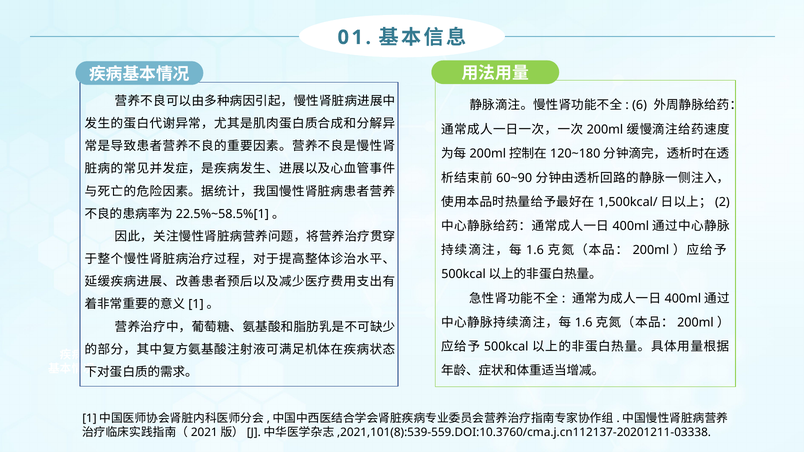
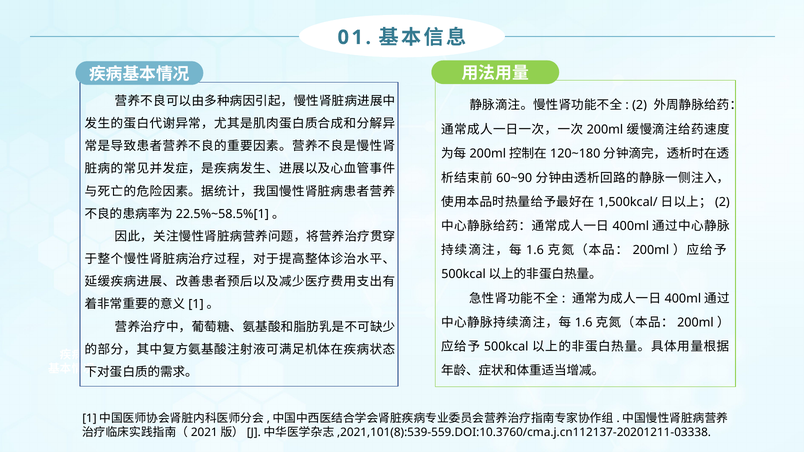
6: 6 -> 2 (640, 105)
